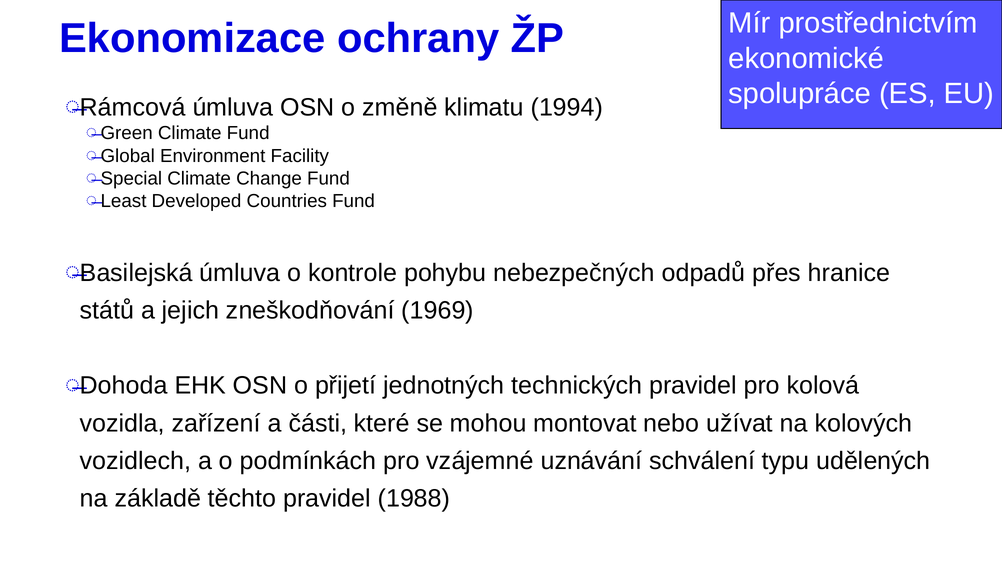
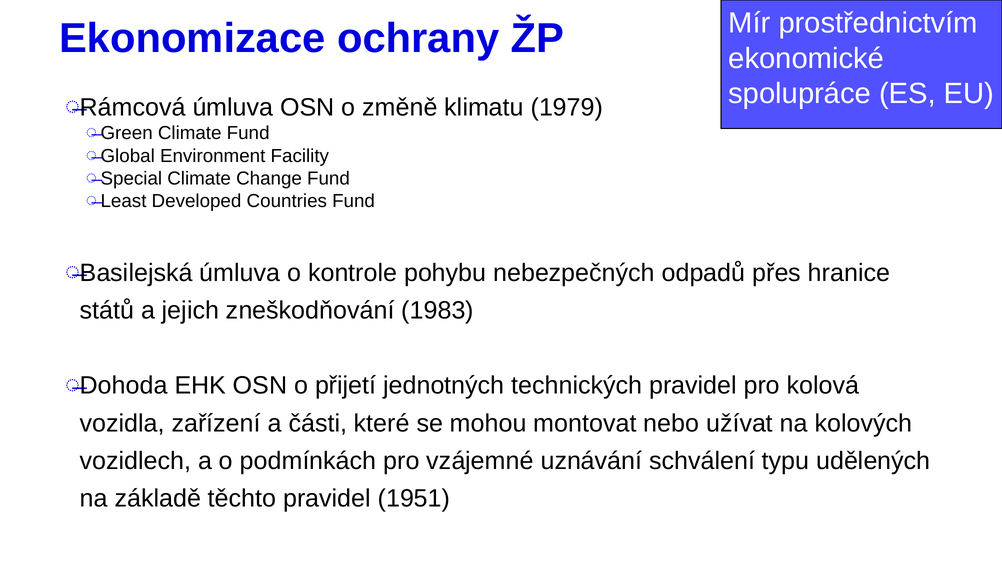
1994: 1994 -> 1979 (567, 107)
1969: 1969 -> 1983 (438, 310)
1988: 1988 -> 1951 (414, 498)
